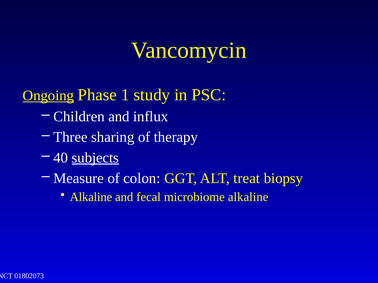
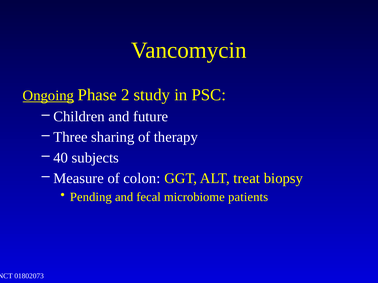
1: 1 -> 2 (125, 95)
influx: influx -> future (151, 117)
subjects underline: present -> none (95, 158)
Alkaline: Alkaline -> Pending (91, 197)
microbiome alkaline: alkaline -> patients (248, 197)
